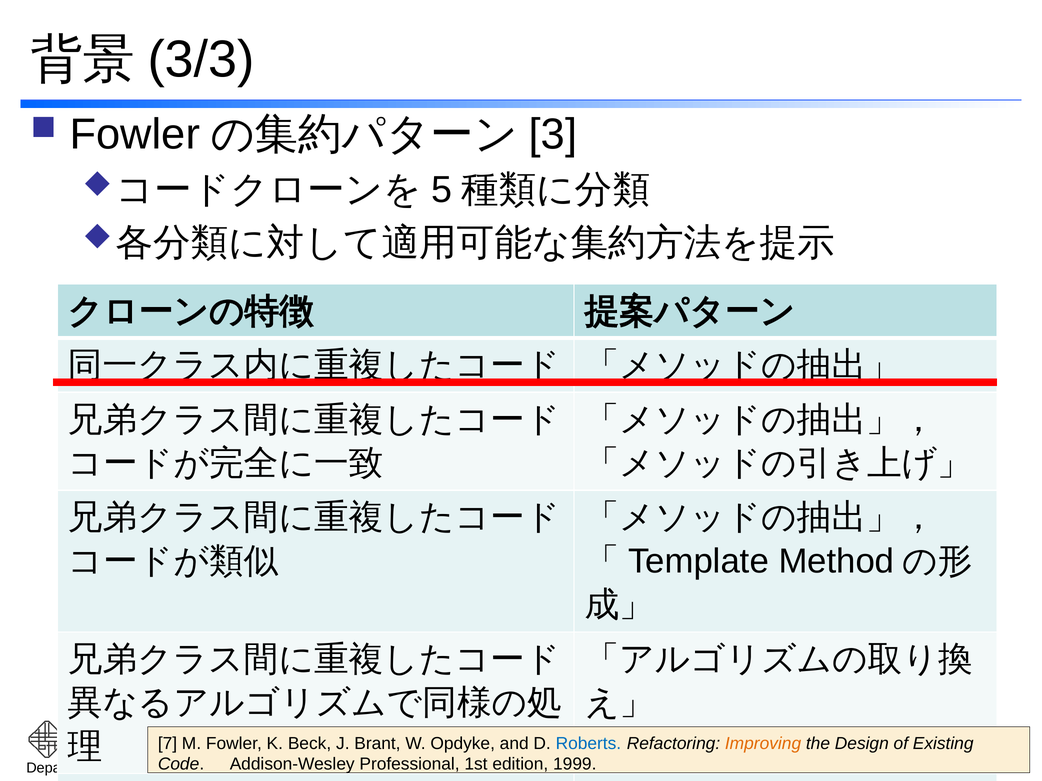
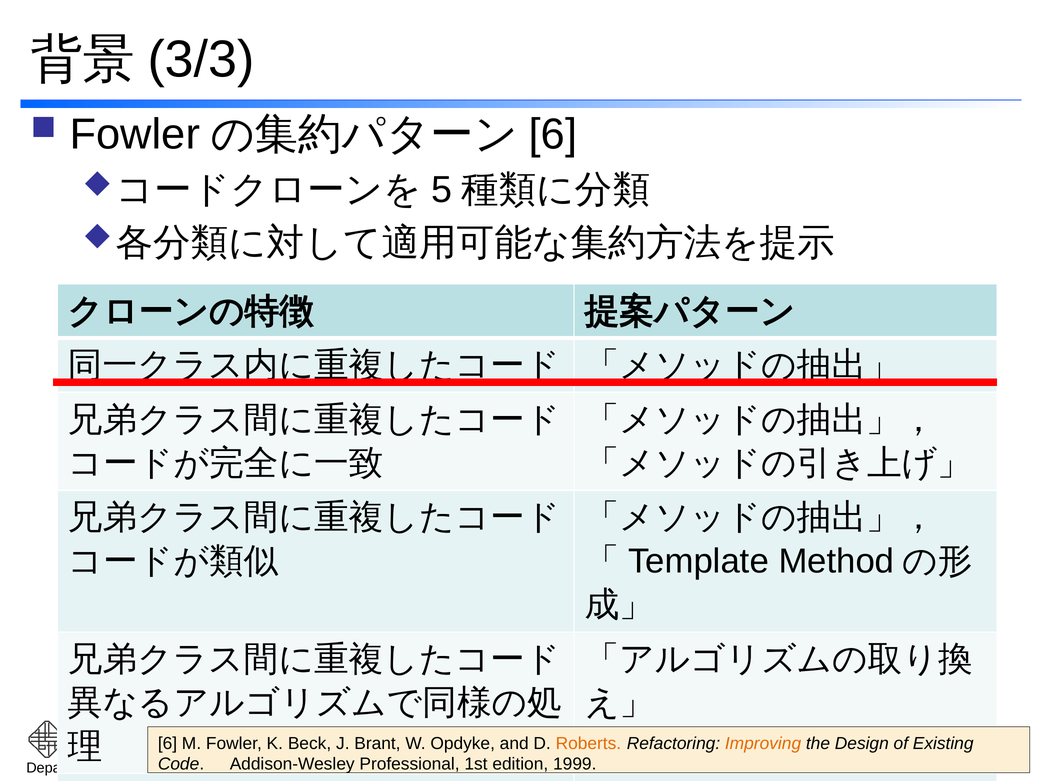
3: 3 -> 6 (553, 134)
7: 7 -> 6 (168, 744)
Roberts colour: blue -> orange (588, 744)
